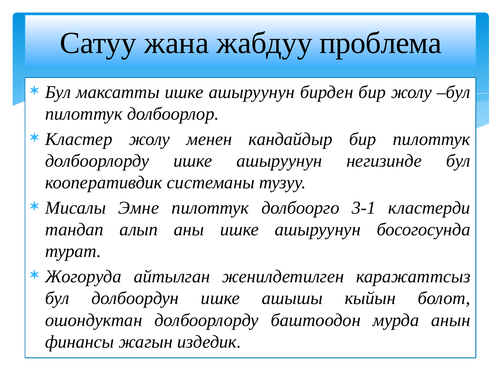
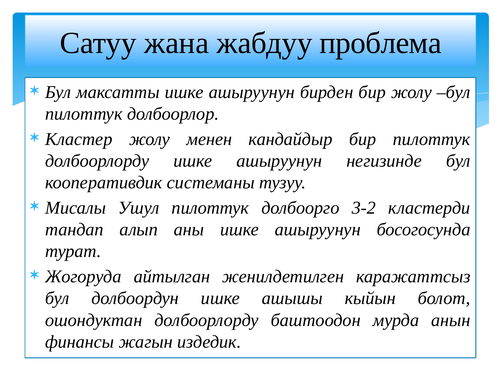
Эмне: Эмне -> Ушул (139, 208)
3-1: 3-1 -> 3-2 (364, 208)
